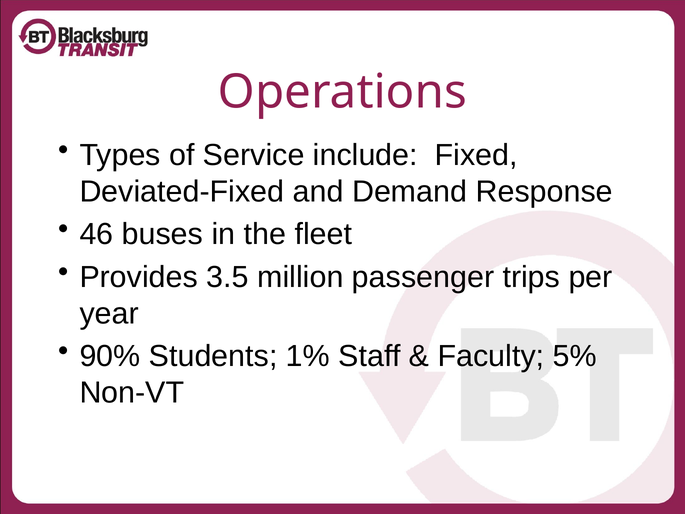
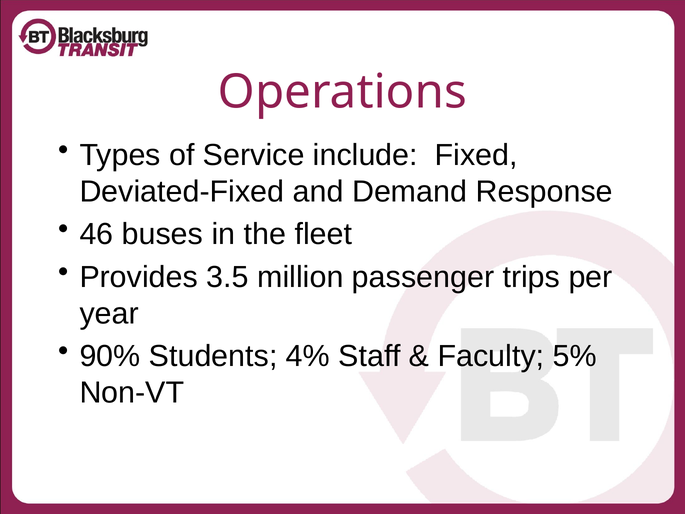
1%: 1% -> 4% (308, 356)
